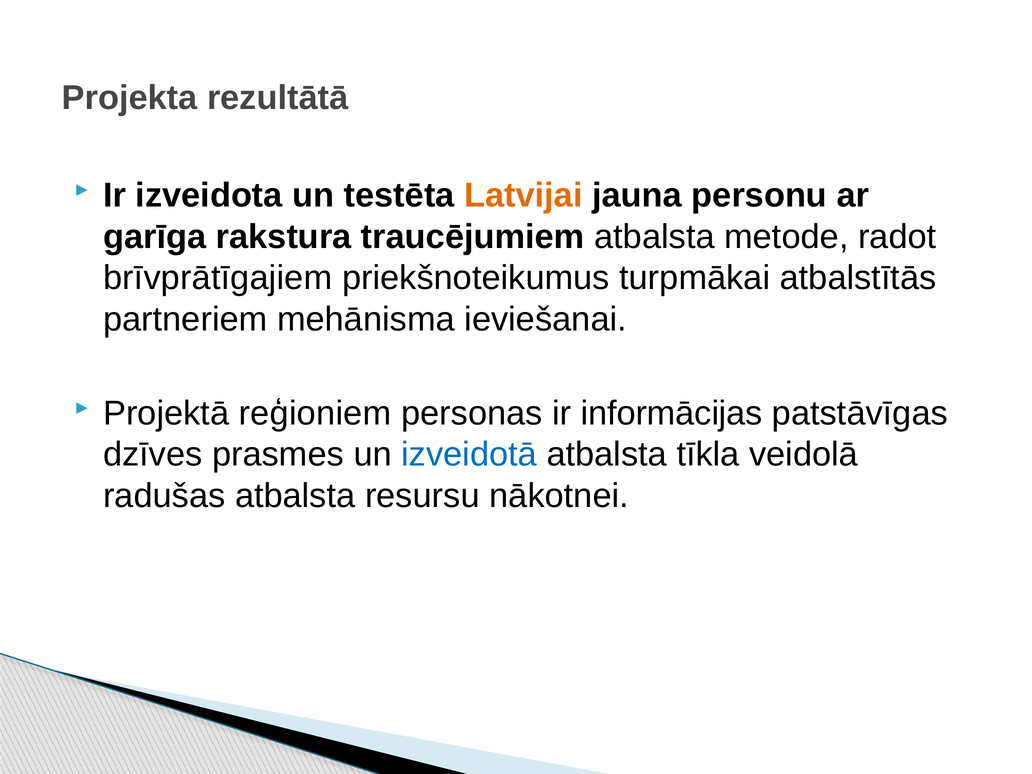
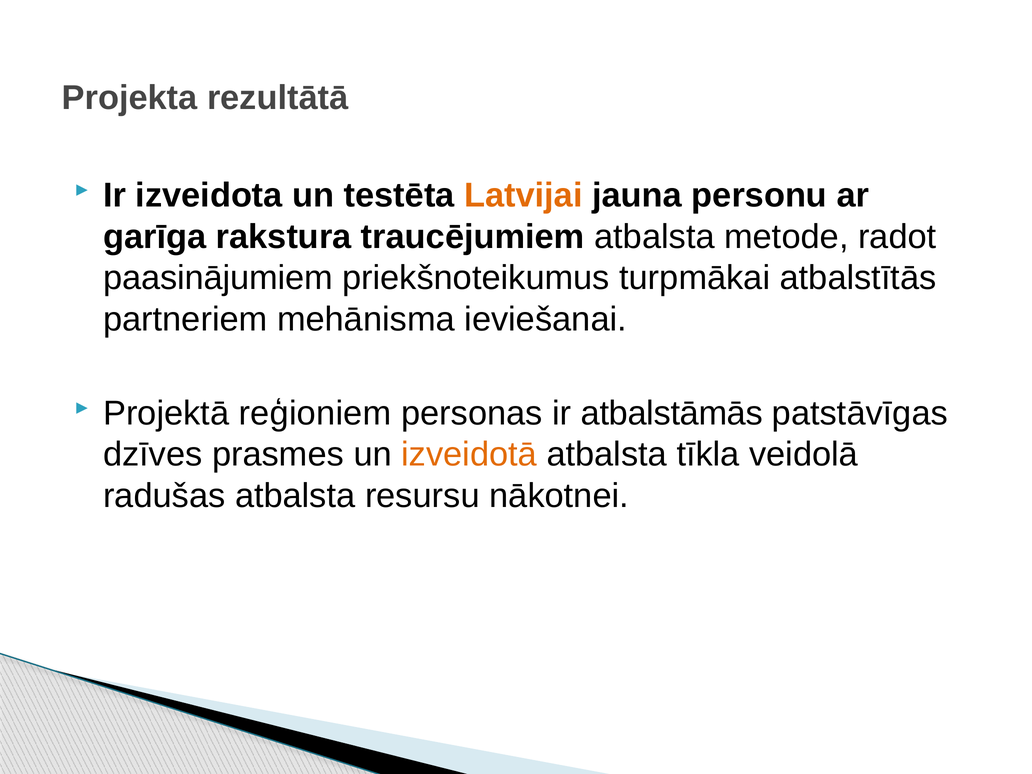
brīvprātīgajiem: brīvprātīgajiem -> paasinājumiem (218, 278)
informācijas: informācijas -> atbalstāmās (672, 413)
izveidotā colour: blue -> orange (469, 455)
